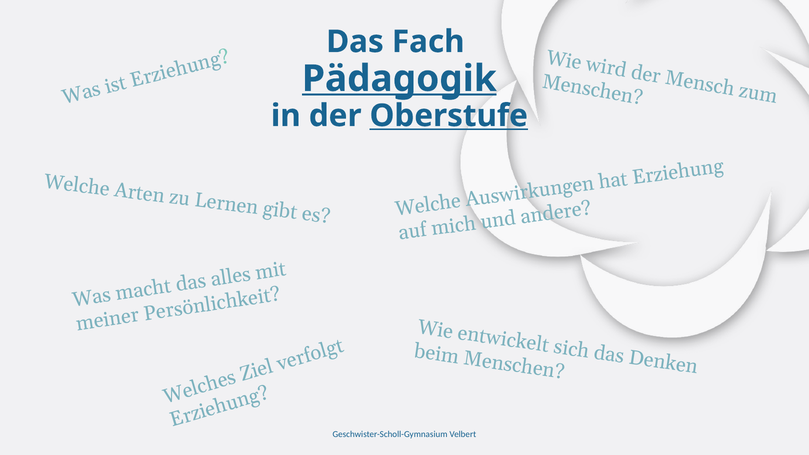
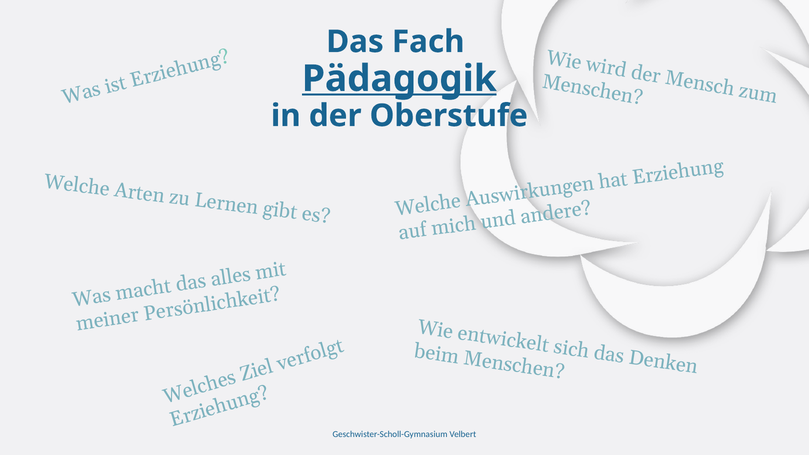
Oberstufe underline: present -> none (449, 116)
